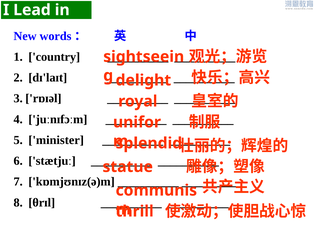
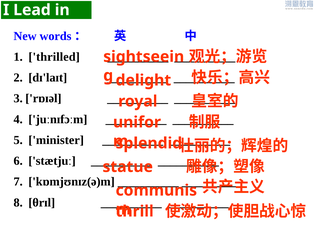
country: country -> thrilled (54, 57)
